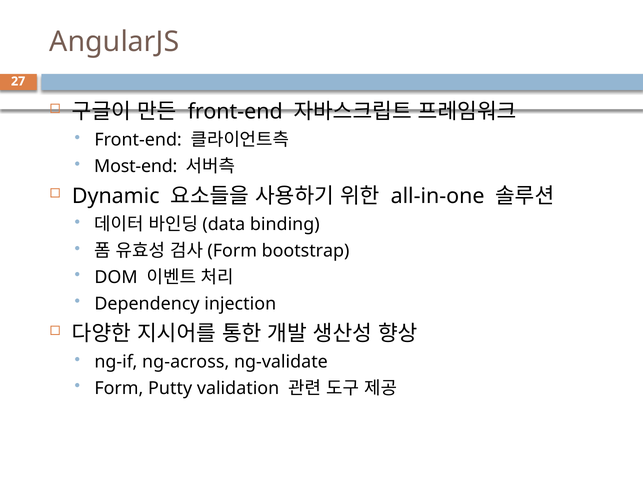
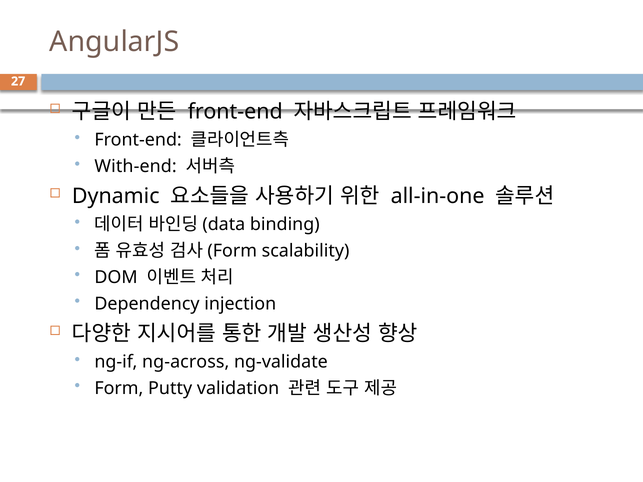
Most-end: Most-end -> With-end (136, 166)
bootstrap: bootstrap -> scalability (306, 251)
